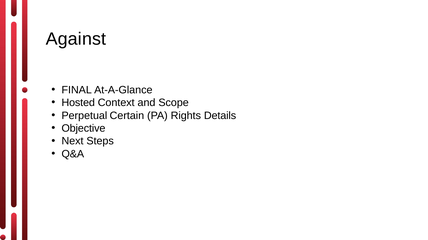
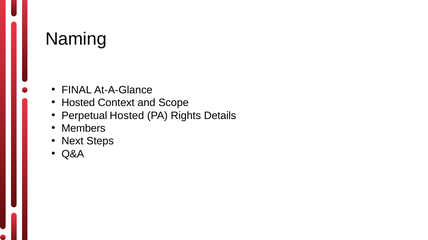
Against: Against -> Naming (76, 39)
Perpetual Certain: Certain -> Hosted (127, 116)
Objective: Objective -> Members (83, 129)
